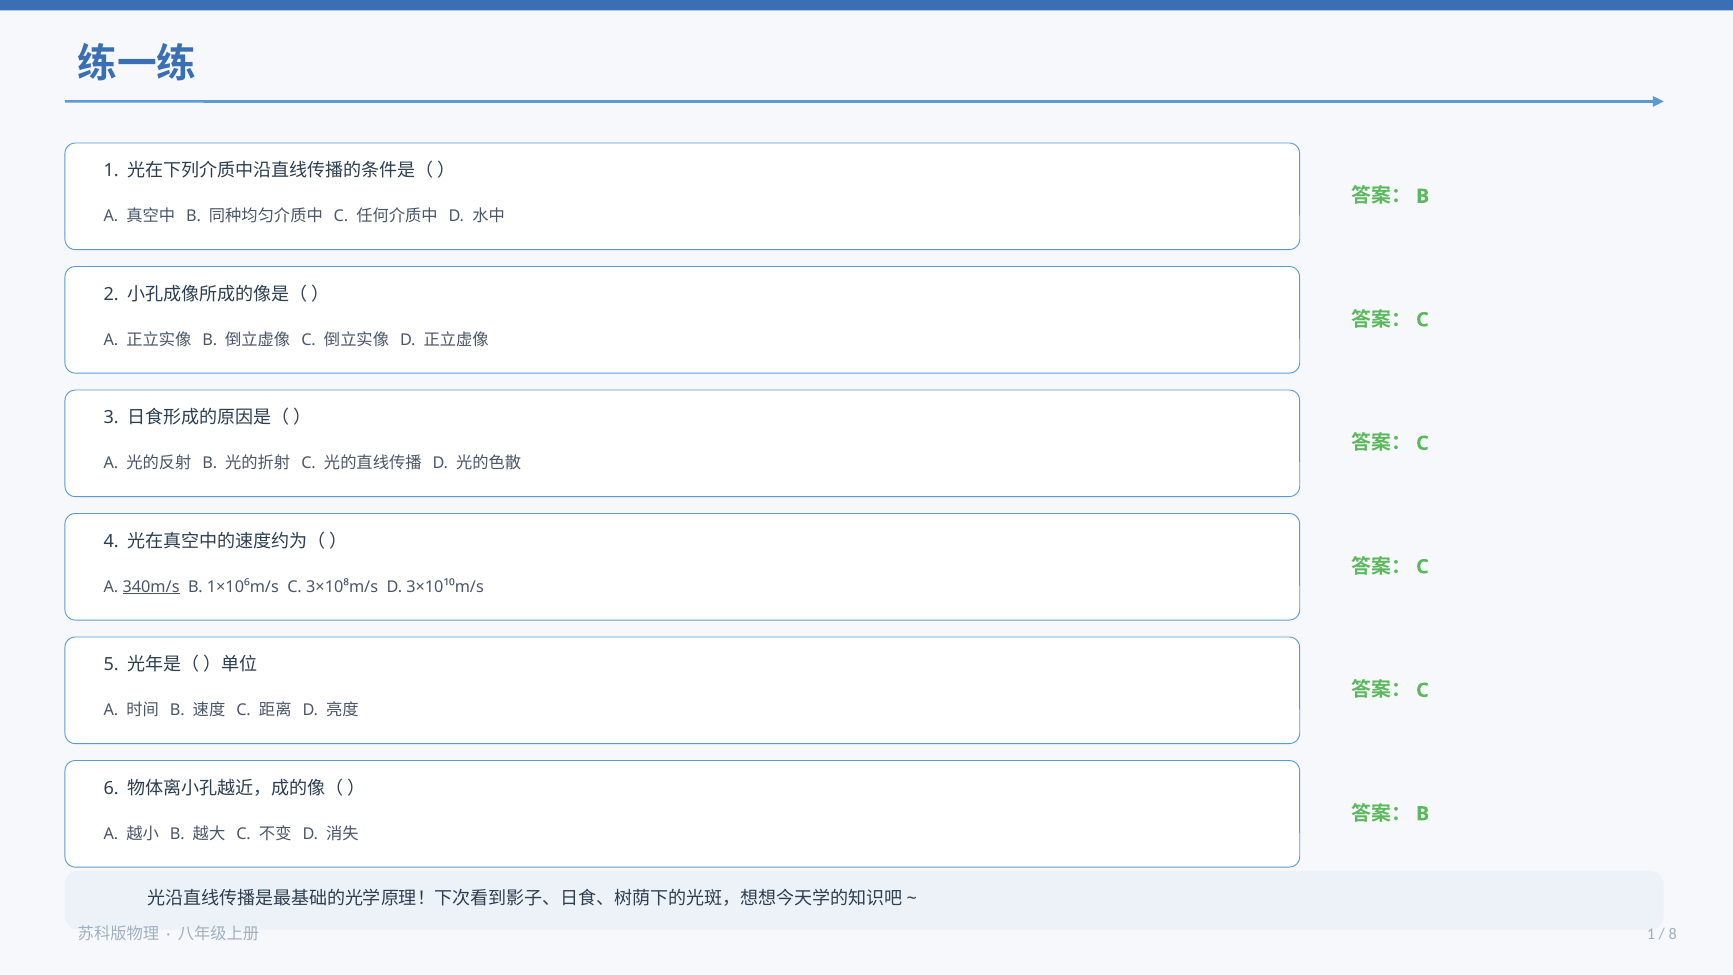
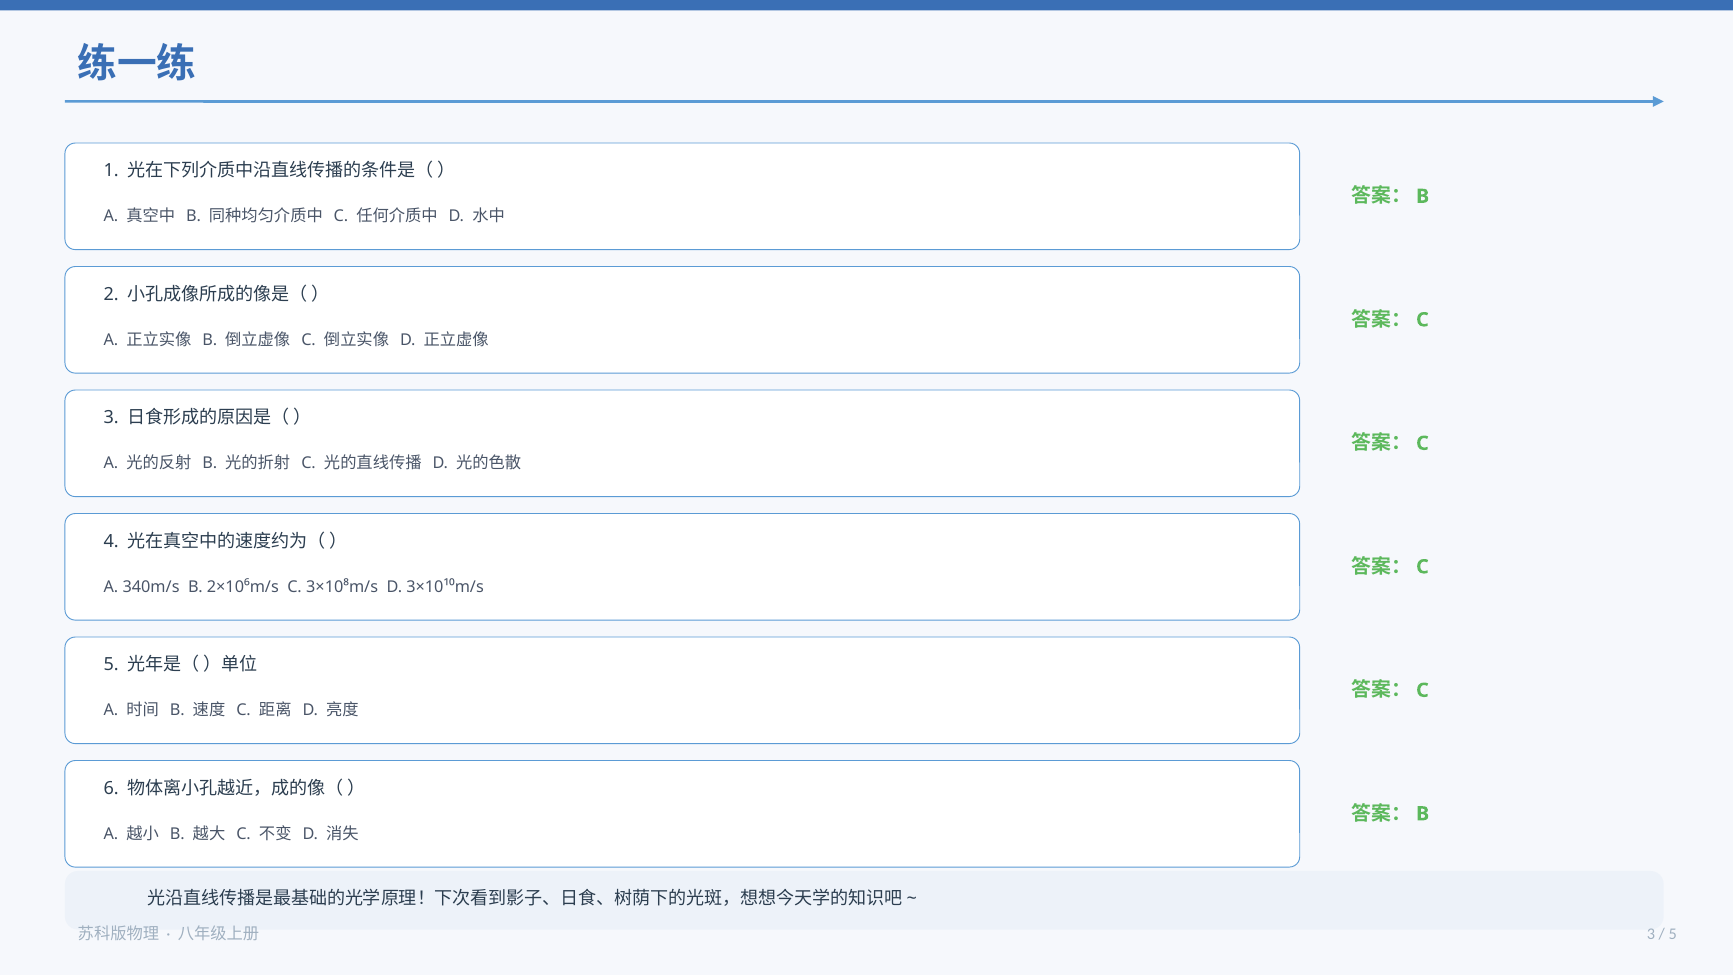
340m/s underline: present -> none (151, 587)
1×10⁶m/s: 1×10⁶m/s -> 2×10⁶m/s (243, 587)
1: 1 -> 3 (1651, 934)
8: 8 -> 5 (1673, 934)
